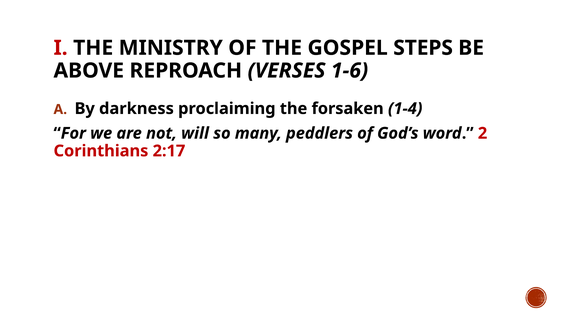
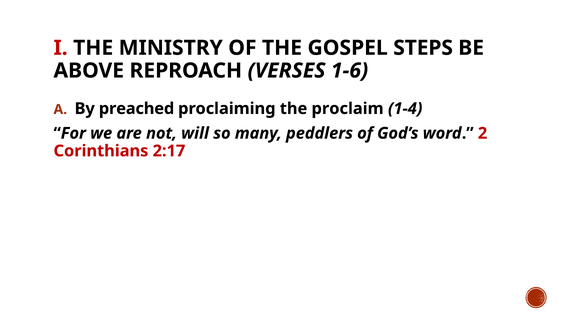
darkness: darkness -> preached (137, 109)
forsaken: forsaken -> proclaim (348, 109)
